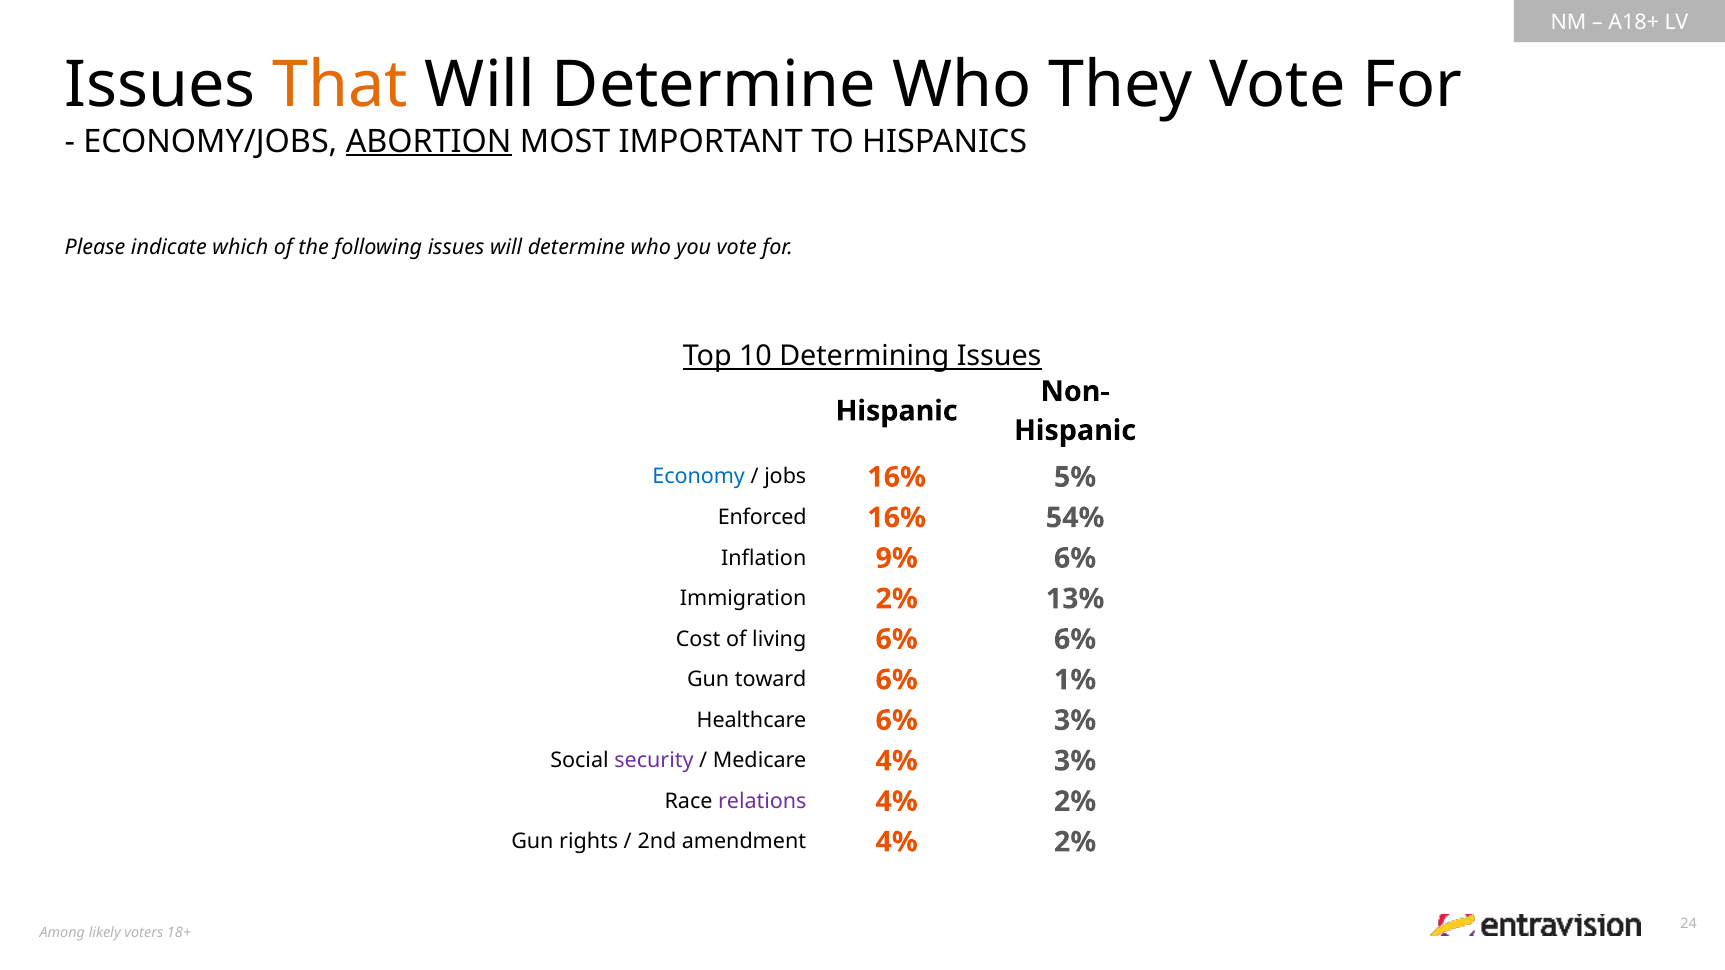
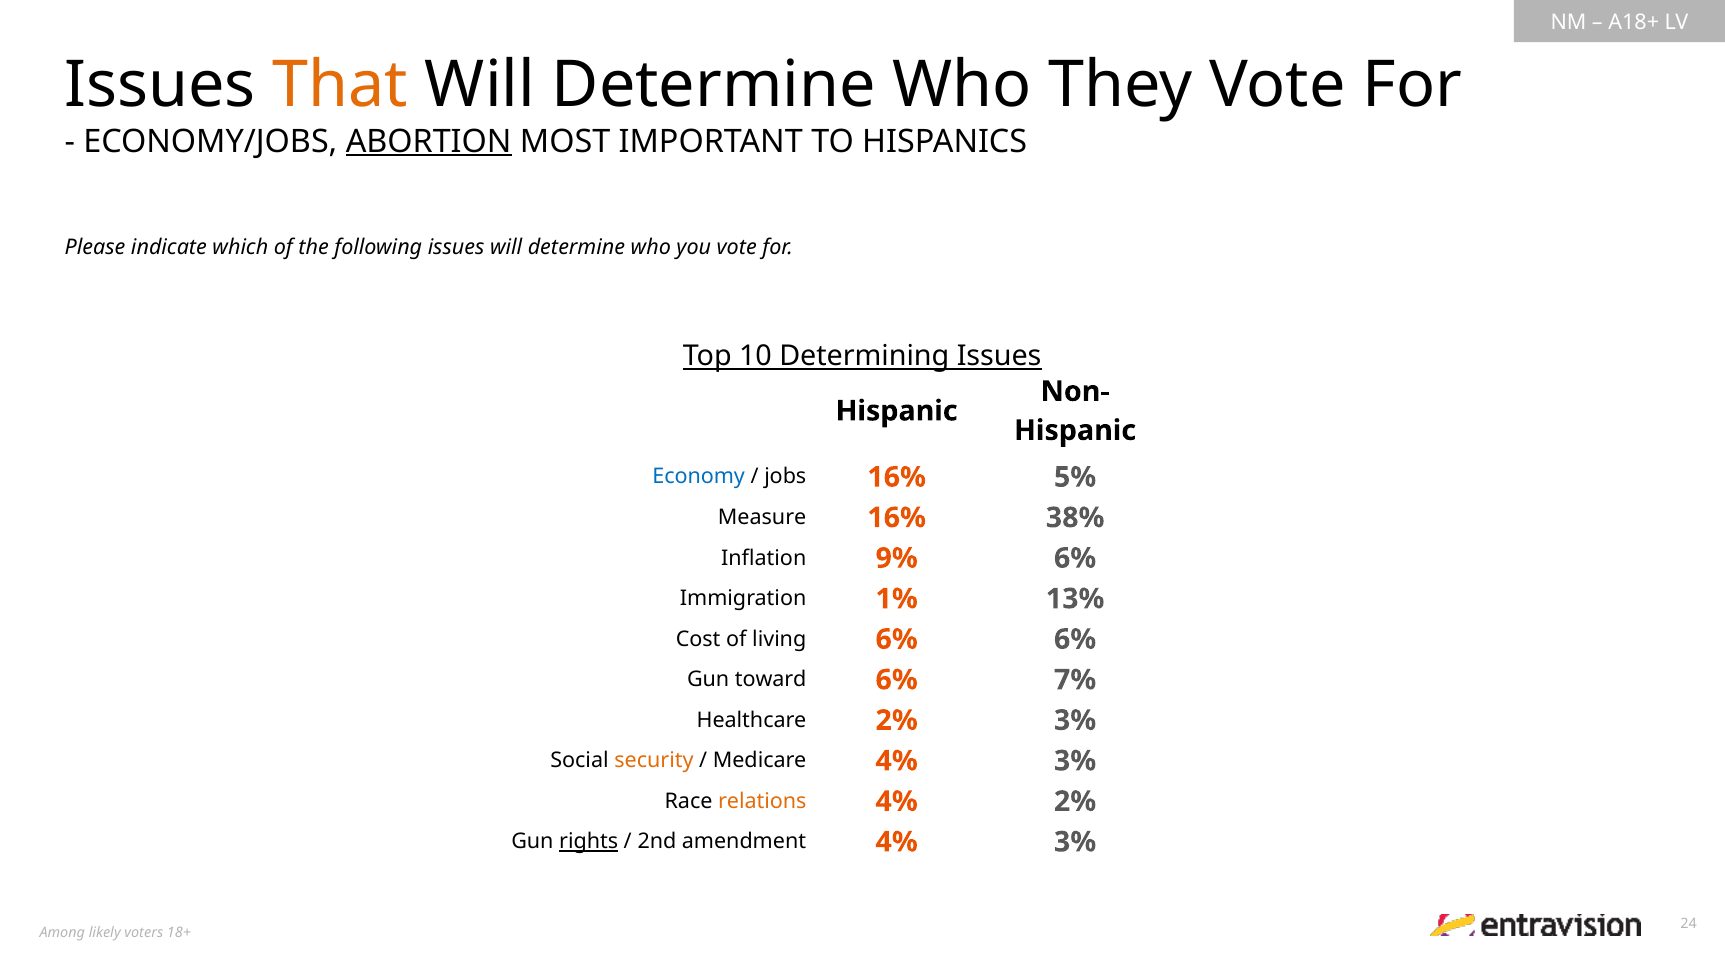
Enforced: Enforced -> Measure (762, 518)
54%: 54% -> 38% (1075, 518)
Immigration 2%: 2% -> 1% (897, 599)
1%: 1% -> 7% (1075, 680)
Healthcare 6%: 6% -> 2% (897, 721)
security colour: purple -> orange (654, 761)
relations colour: purple -> orange (762, 801)
rights underline: none -> present (589, 842)
amendment 4% 2%: 2% -> 3% (1075, 842)
